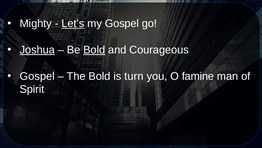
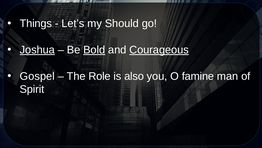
Mighty: Mighty -> Things (36, 23)
Let’s underline: present -> none (73, 23)
my Gospel: Gospel -> Should (122, 23)
Courageous underline: none -> present (159, 50)
The Bold: Bold -> Role (100, 76)
turn: turn -> also (134, 76)
